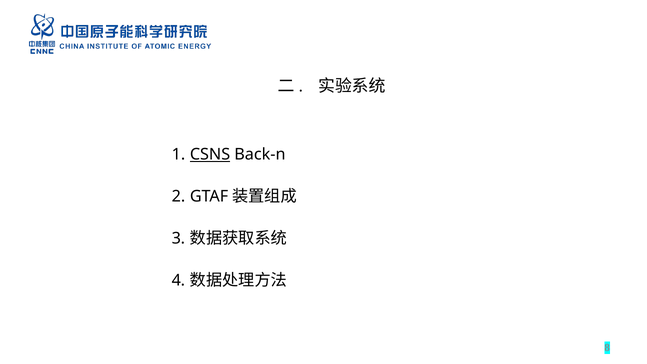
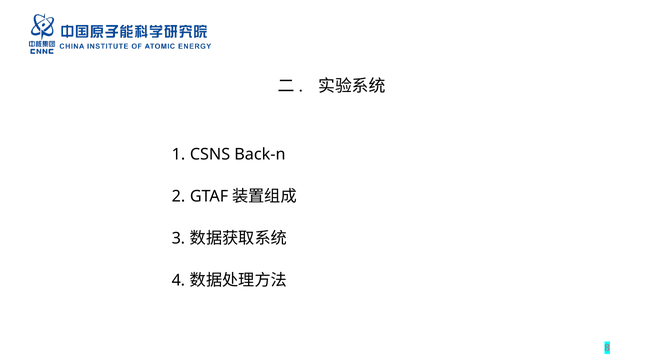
CSNS underline: present -> none (210, 154)
